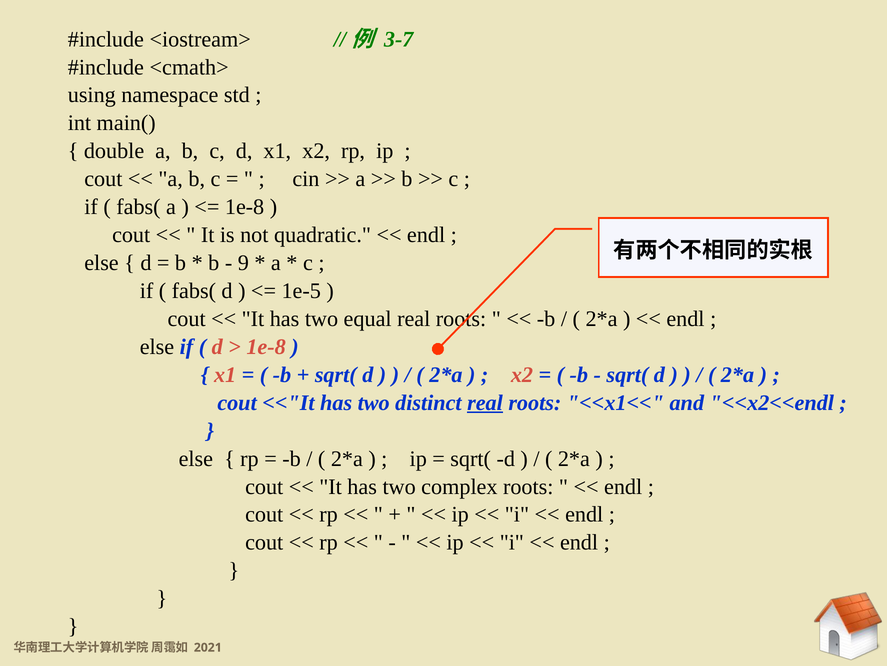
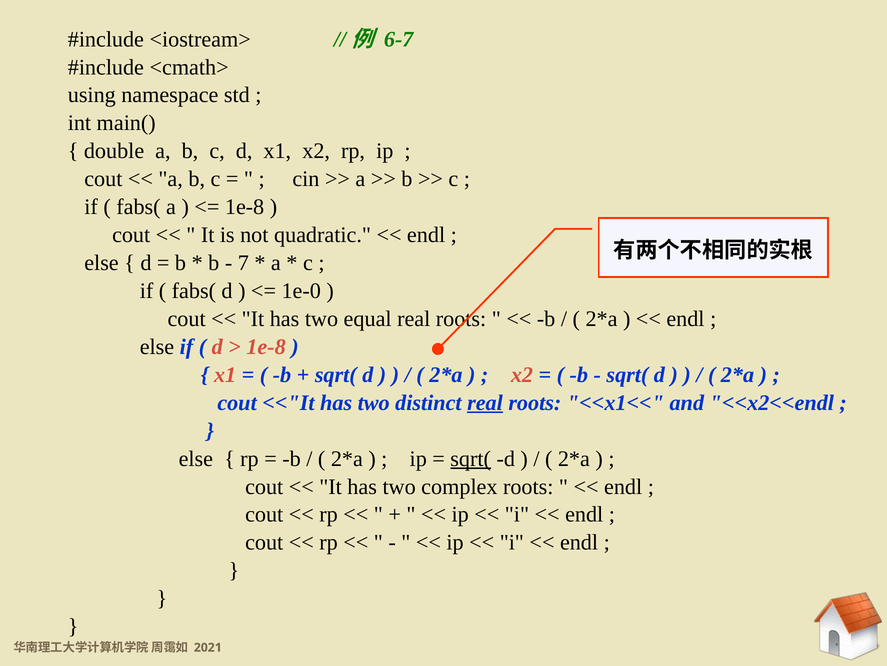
3-7: 3-7 -> 6-7 (399, 39)
9: 9 -> 7 (243, 263)
1e-5: 1e-5 -> 1e-0 (301, 291)
sqrt( underline: none -> present (471, 458)
